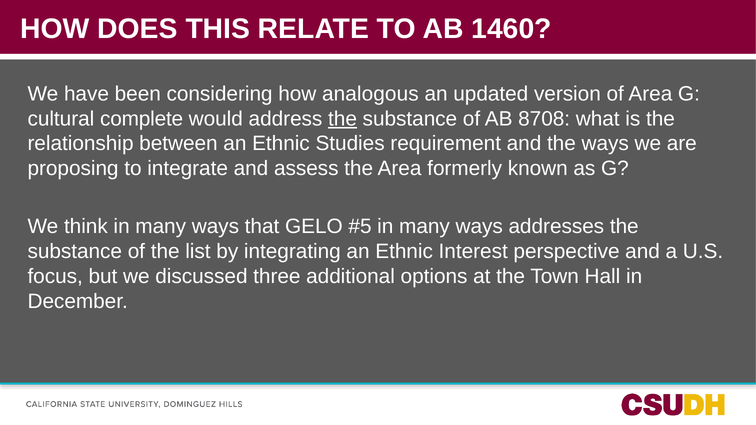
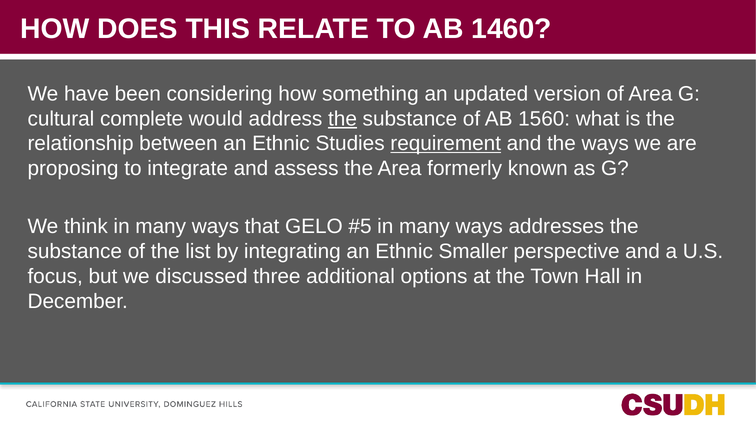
analogous: analogous -> something (370, 94)
8708: 8708 -> 1560 (544, 119)
requirement underline: none -> present (446, 144)
Interest: Interest -> Smaller (473, 252)
